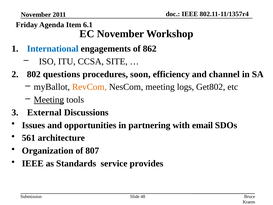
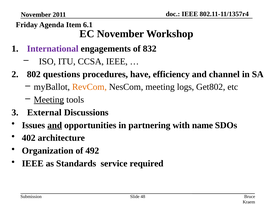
International colour: blue -> purple (53, 49)
862: 862 -> 832 (150, 49)
CCSA SITE: SITE -> IEEE (117, 61)
soon: soon -> have (140, 74)
and underline: none -> present (55, 125)
email: email -> name (202, 125)
561: 561 -> 402 (29, 138)
807: 807 -> 492 (92, 151)
provides: provides -> required (147, 163)
